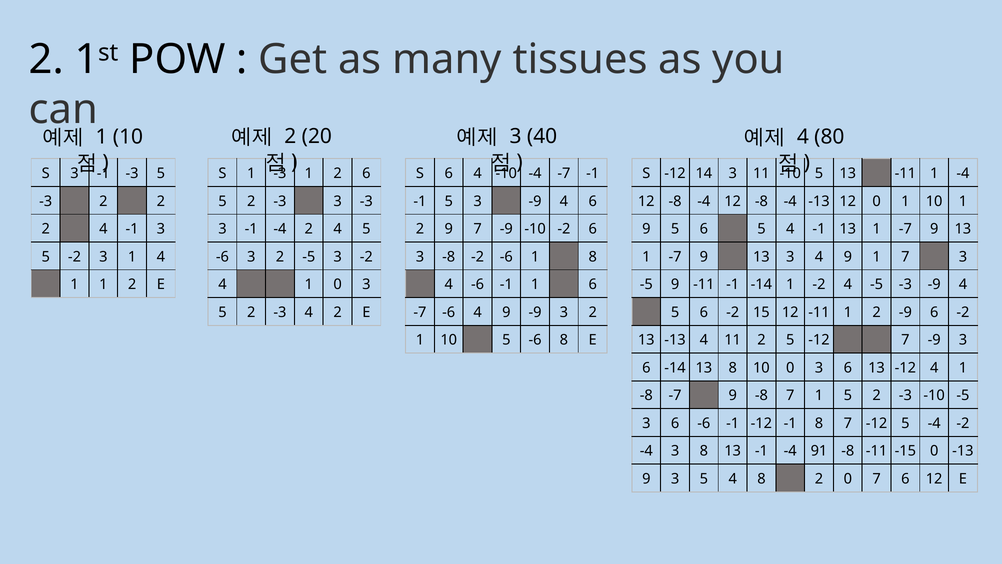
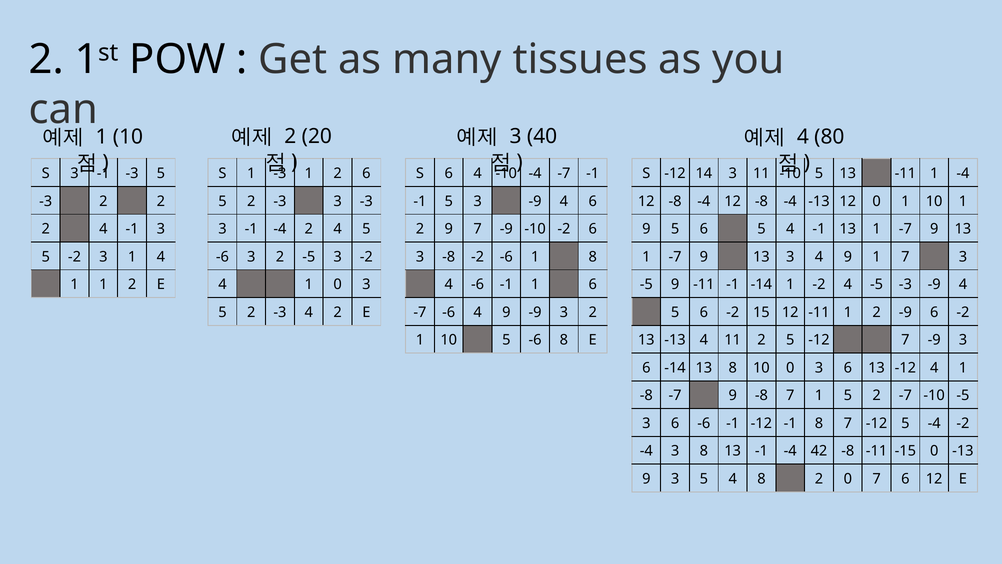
1 5 2 -3: -3 -> -7 (905, 395)
91: 91 -> 42 (819, 451)
